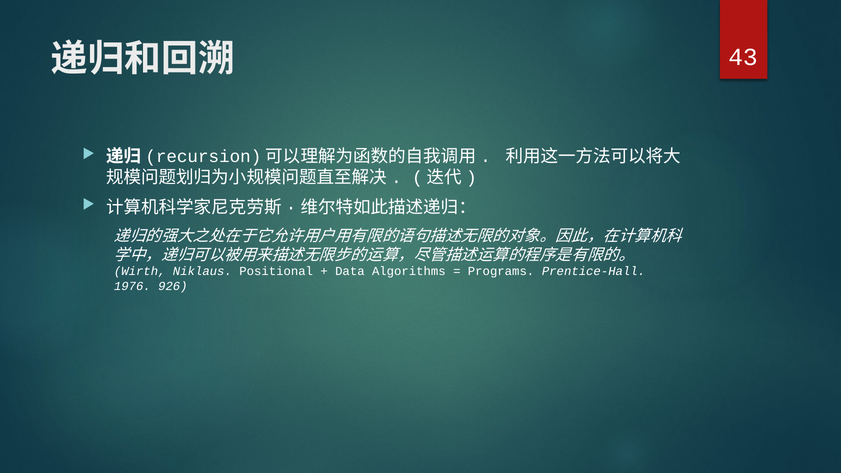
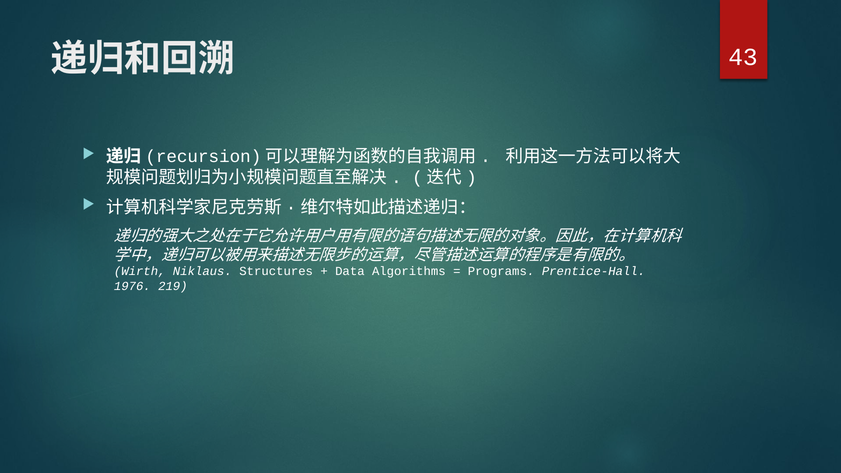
Positional: Positional -> Structures (276, 271)
926: 926 -> 219 (173, 286)
